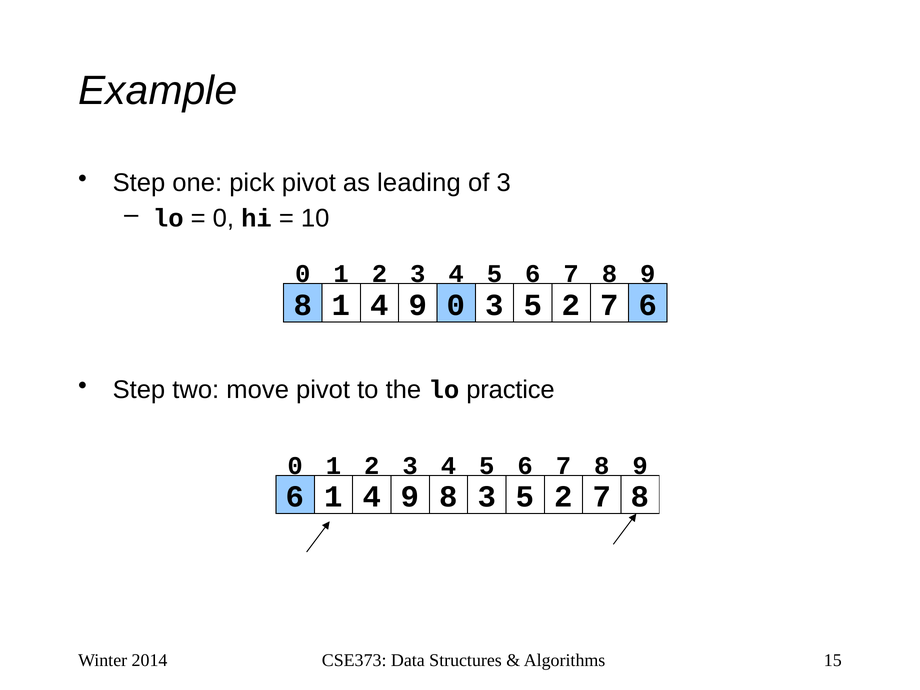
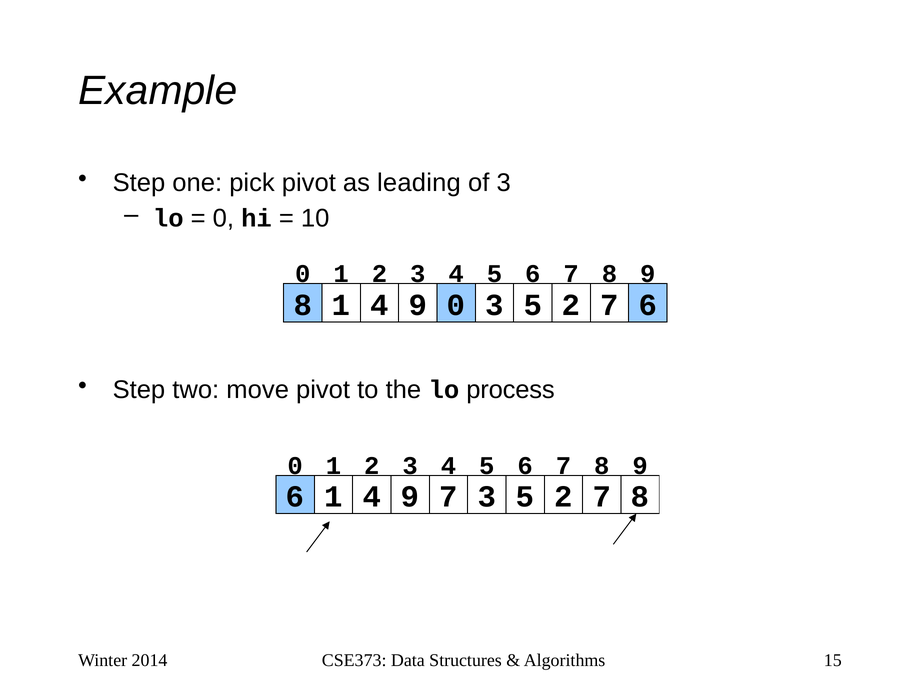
practice: practice -> process (510, 390)
9 8: 8 -> 7 (448, 497)
